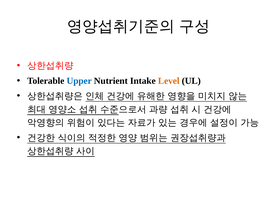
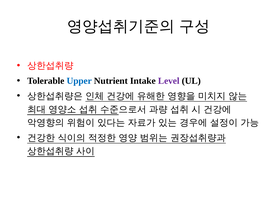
Level colour: orange -> purple (169, 81)
